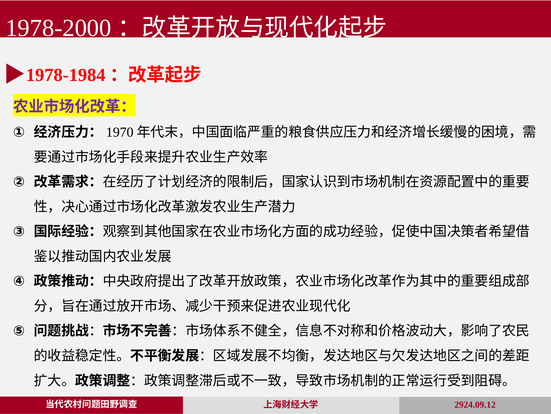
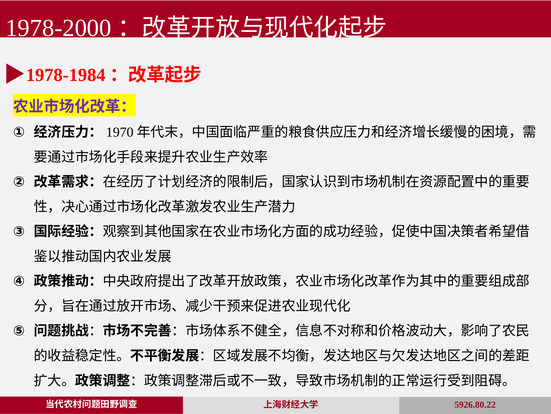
2924.09.12: 2924.09.12 -> 5926.80.22 (475, 404)
